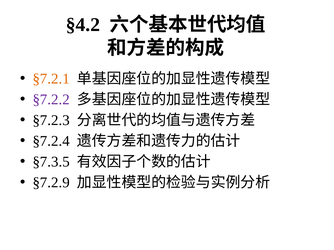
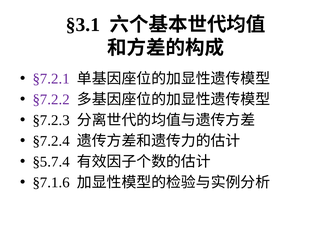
§4.2: §4.2 -> §3.1 (83, 25)
§7.2.1 colour: orange -> purple (51, 79)
§7.3.5: §7.3.5 -> §5.7.4 (51, 162)
§7.2.9: §7.2.9 -> §7.1.6 (51, 183)
